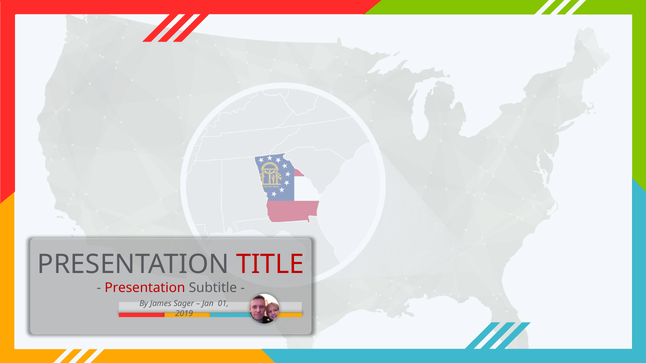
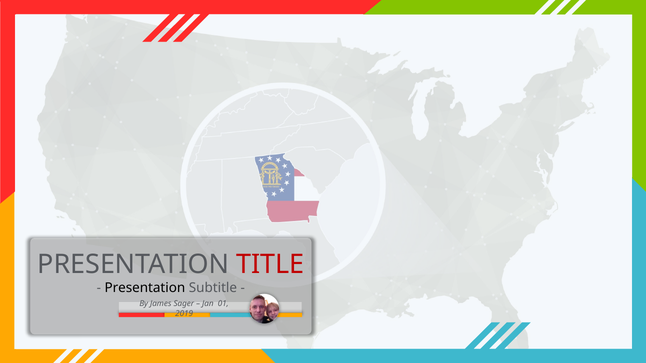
Presentation colour: red -> black (145, 288)
